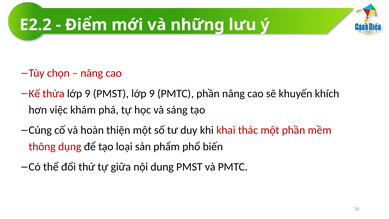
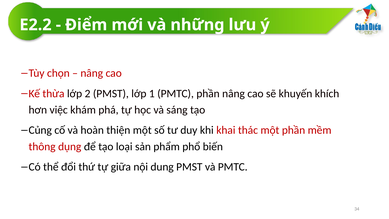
thừa lớp 9: 9 -> 2 (88, 93)
PMST lớp 9: 9 -> 1 (152, 93)
